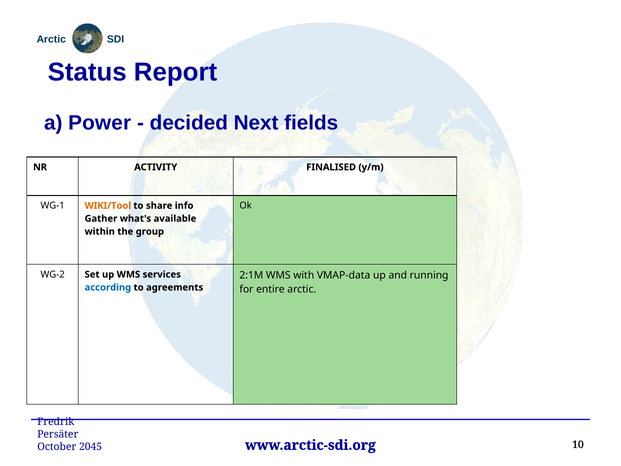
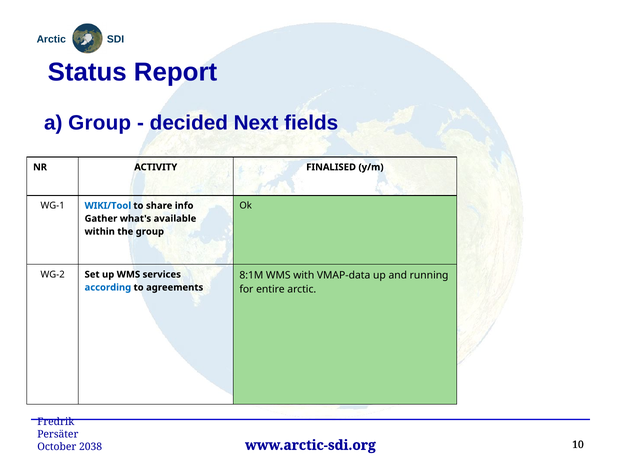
a Power: Power -> Group (100, 123)
WIKI/Tool colour: orange -> blue (108, 206)
2:1M: 2:1M -> 8:1M (251, 275)
2045: 2045 -> 2038 (91, 446)
